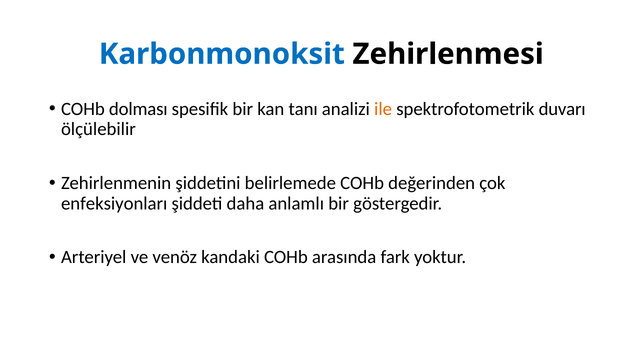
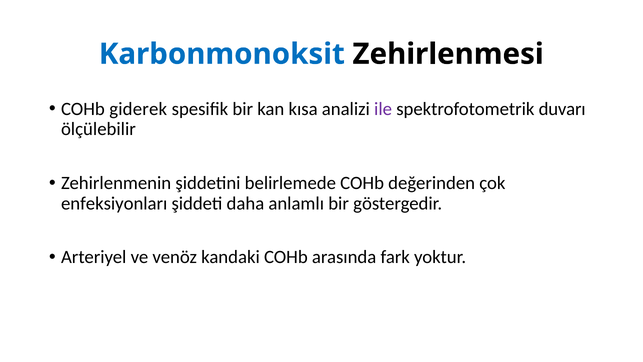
dolması: dolması -> giderek (138, 109)
tanı: tanı -> kısa (303, 109)
ile colour: orange -> purple (383, 109)
